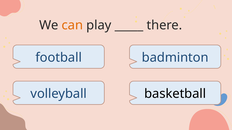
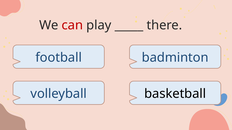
can colour: orange -> red (72, 25)
